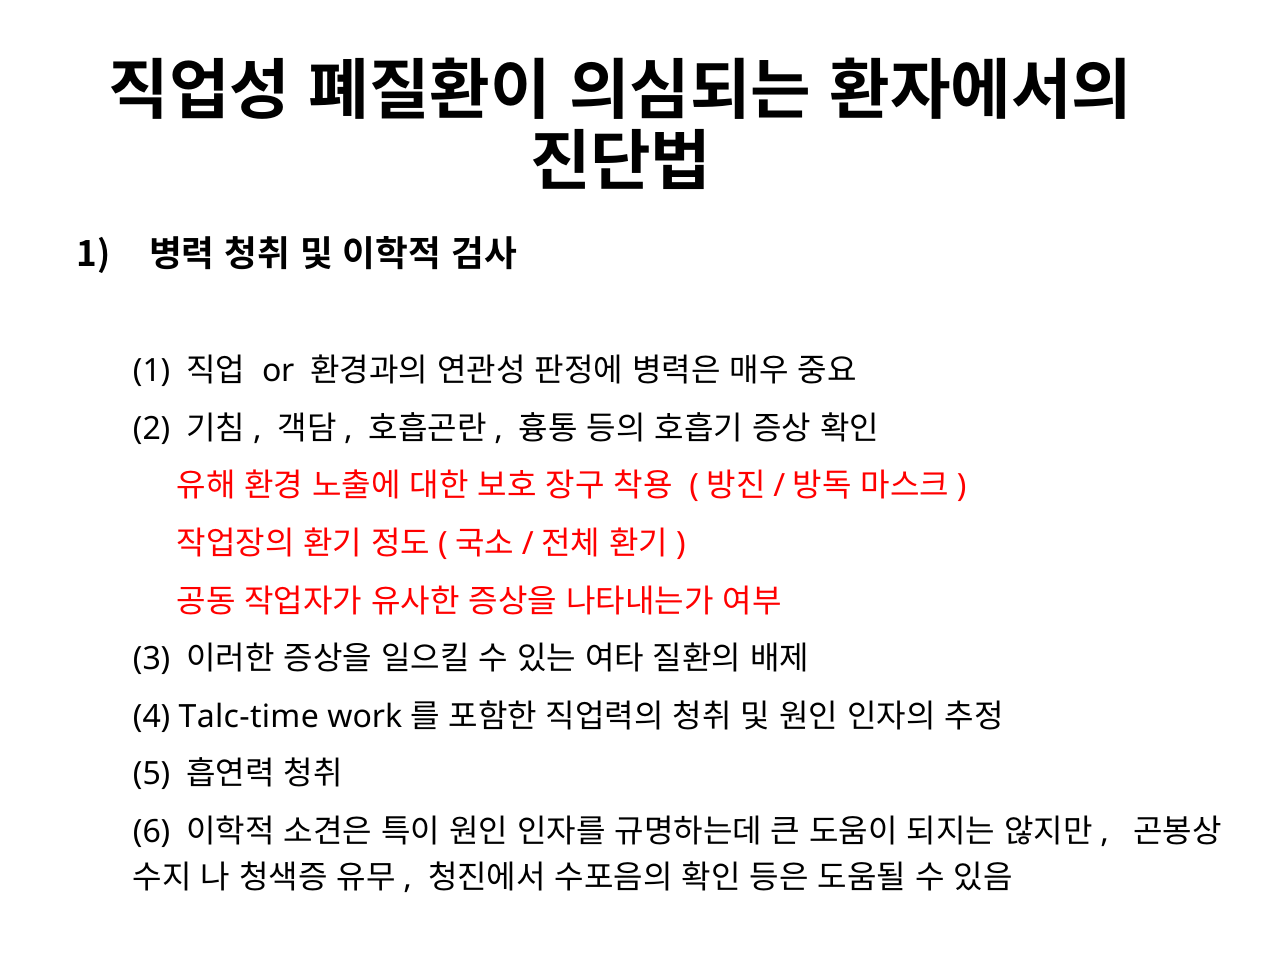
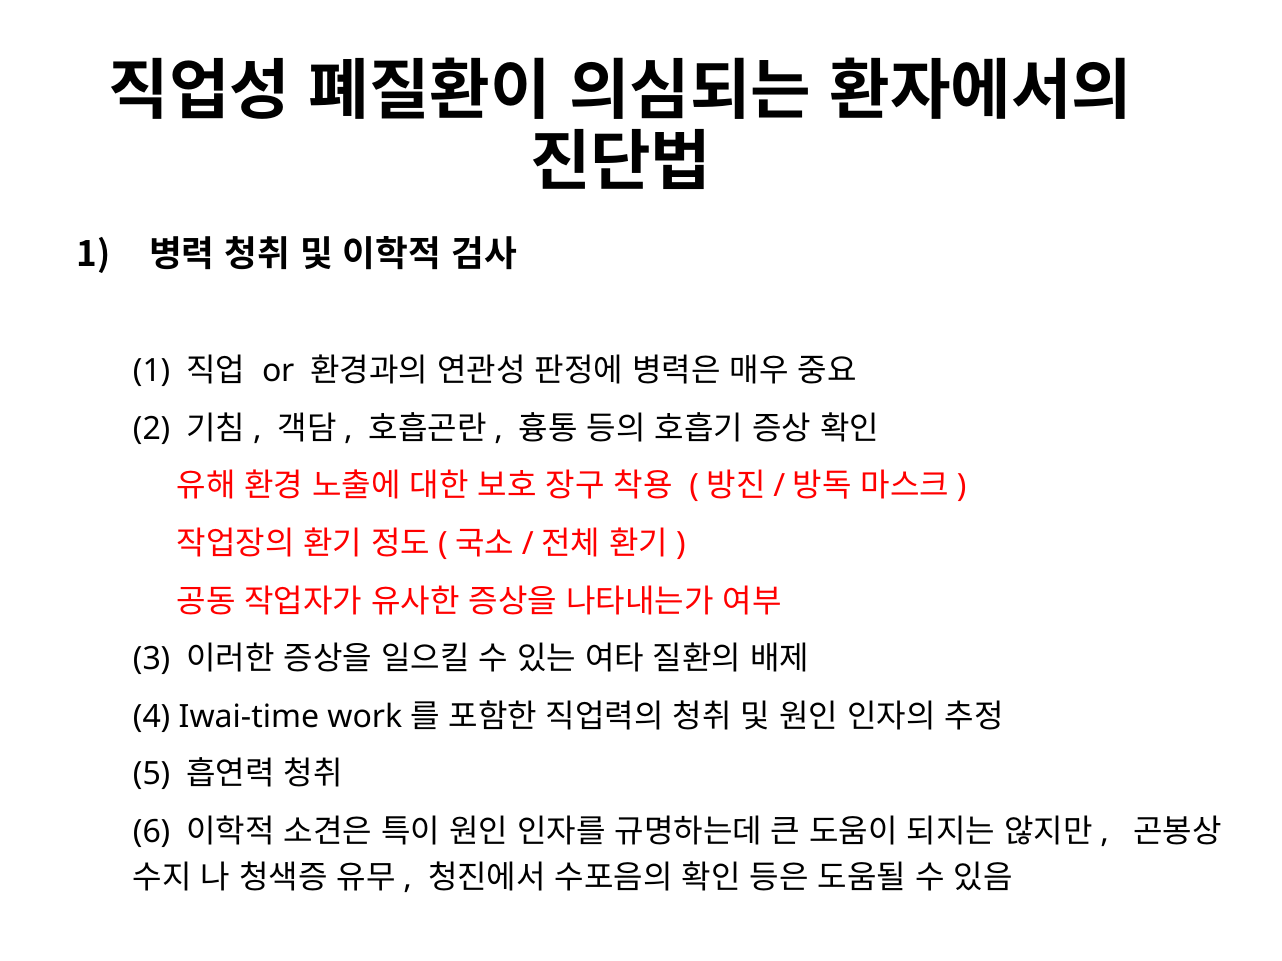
Talc-time: Talc-time -> Iwai-time (249, 717)
